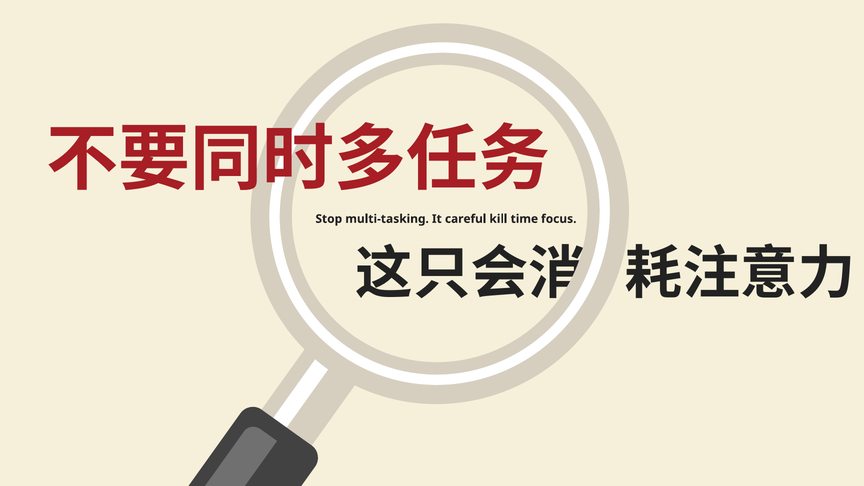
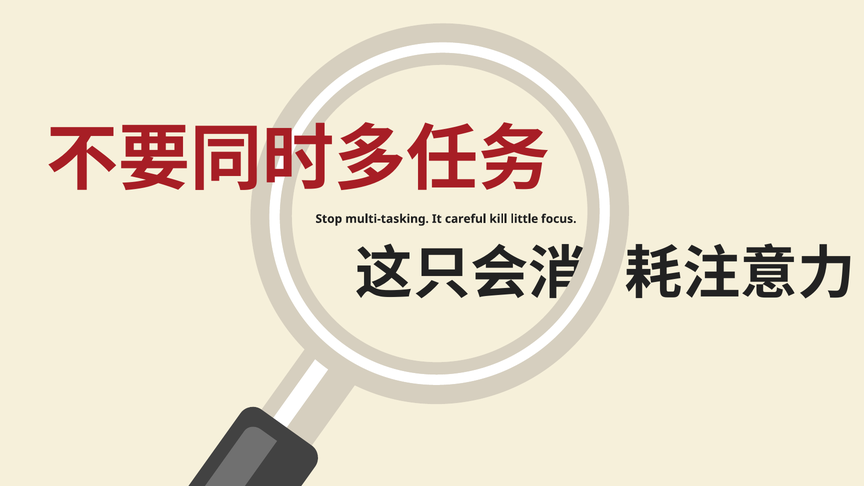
time: time -> little (524, 219)
